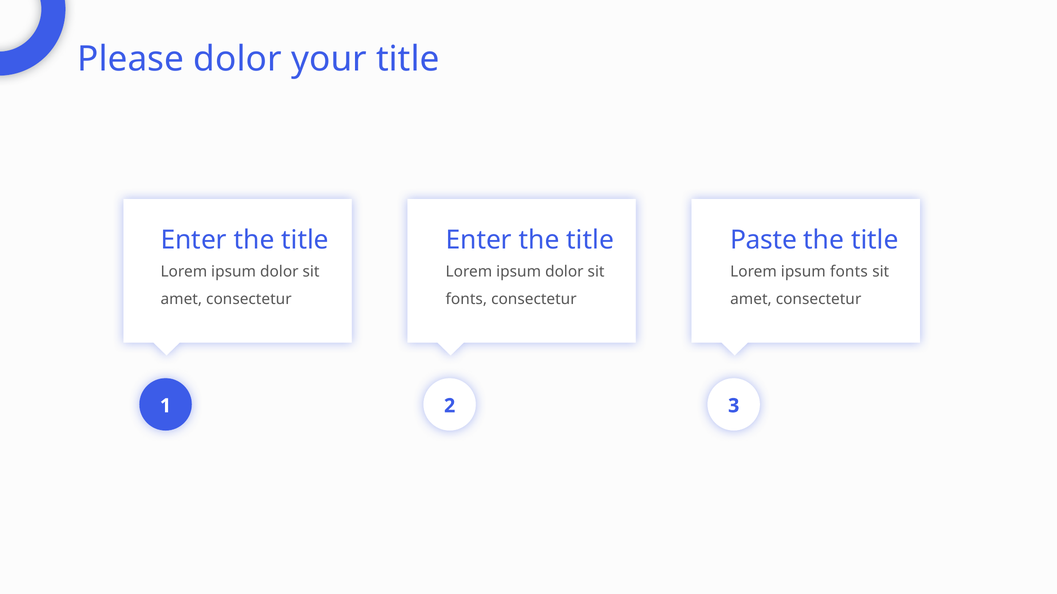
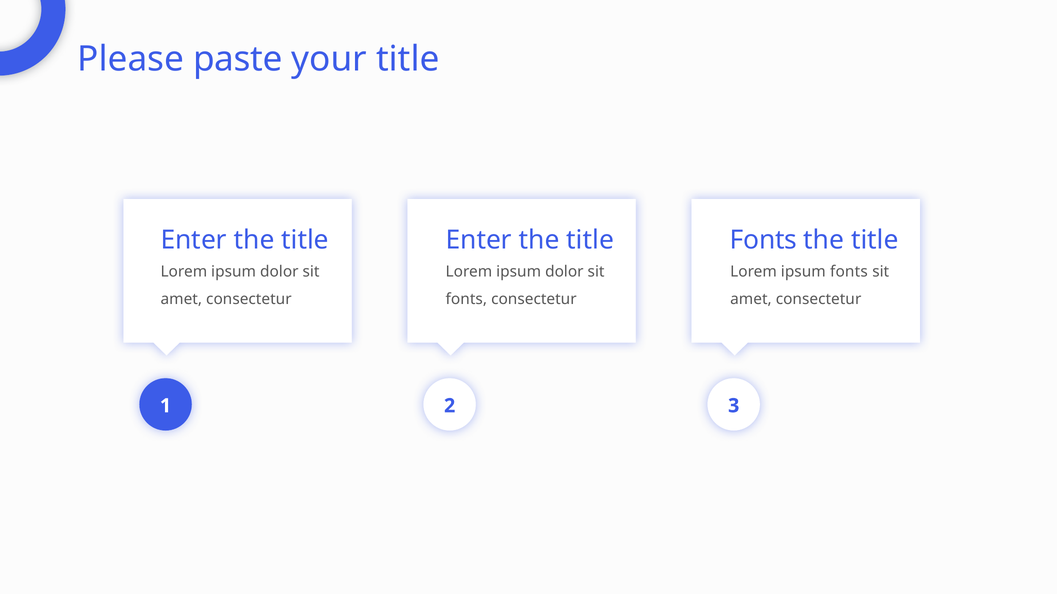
Please dolor: dolor -> paste (238, 59)
Paste: Paste -> Fonts (763, 240)
